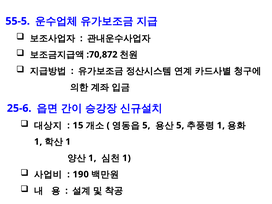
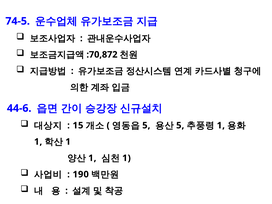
55-5: 55-5 -> 74-5 (18, 21)
25-6: 25-6 -> 44-6 (19, 108)
